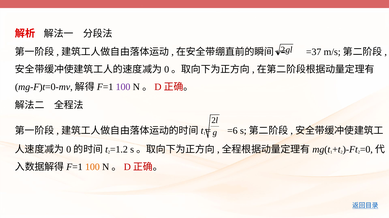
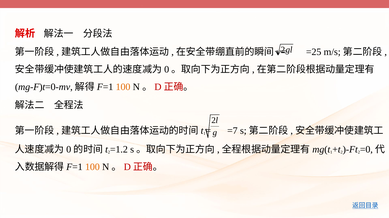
=37: =37 -> =25 (314, 52)
100 colour: purple -> orange (123, 87)
=6: =6 -> =7 (232, 131)
